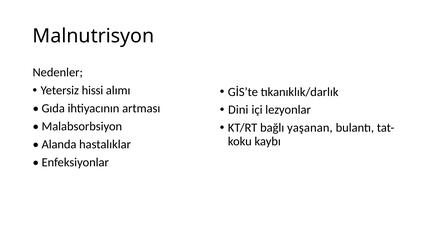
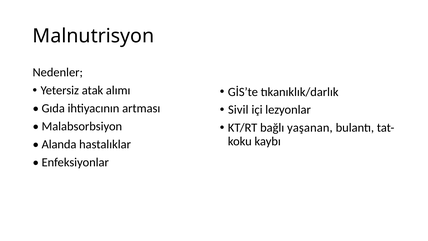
hissi: hissi -> atak (92, 90)
Dini: Dini -> Sivil (238, 110)
